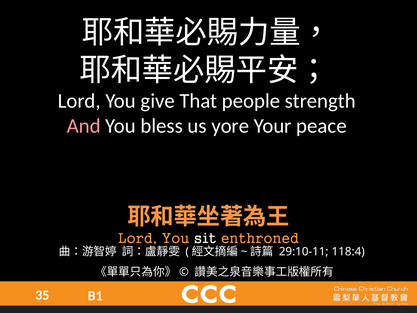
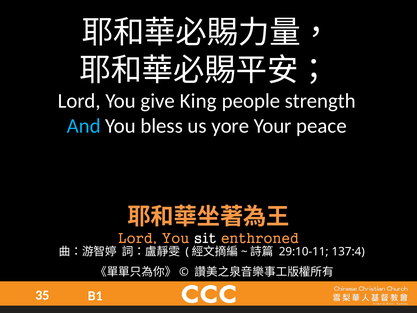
That: That -> King (198, 101)
And colour: pink -> light blue (84, 126)
118:4: 118:4 -> 137:4 (348, 252)
